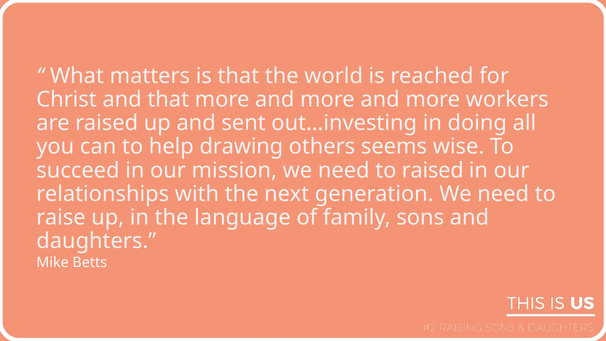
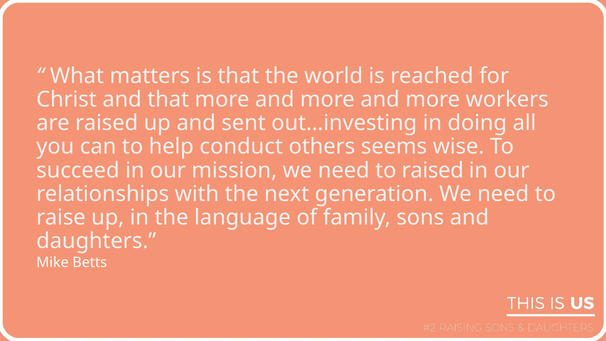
drawing: drawing -> conduct (241, 147)
